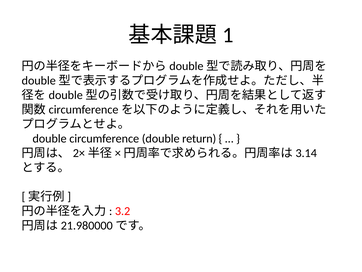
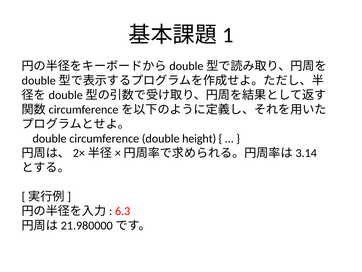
return: return -> height (199, 138)
3.2: 3.2 -> 6.3 (123, 211)
